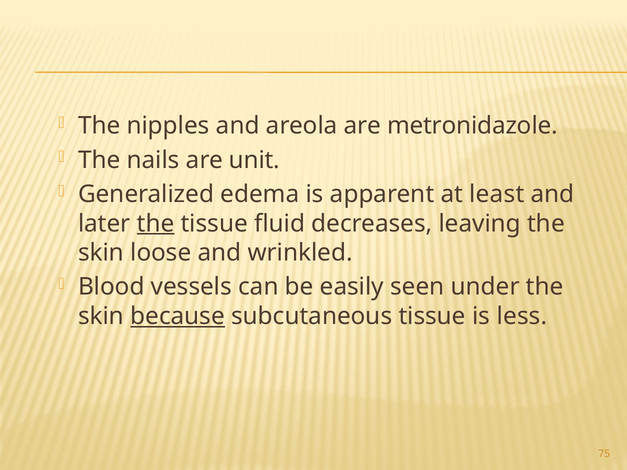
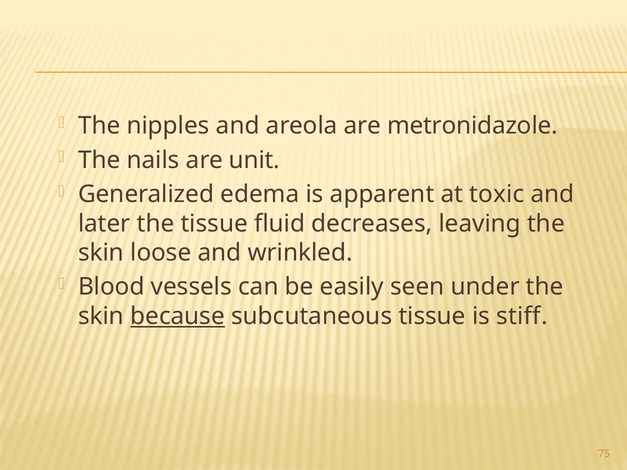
least: least -> toxic (497, 194)
the underline: present -> none (156, 224)
less: less -> stiff (522, 316)
